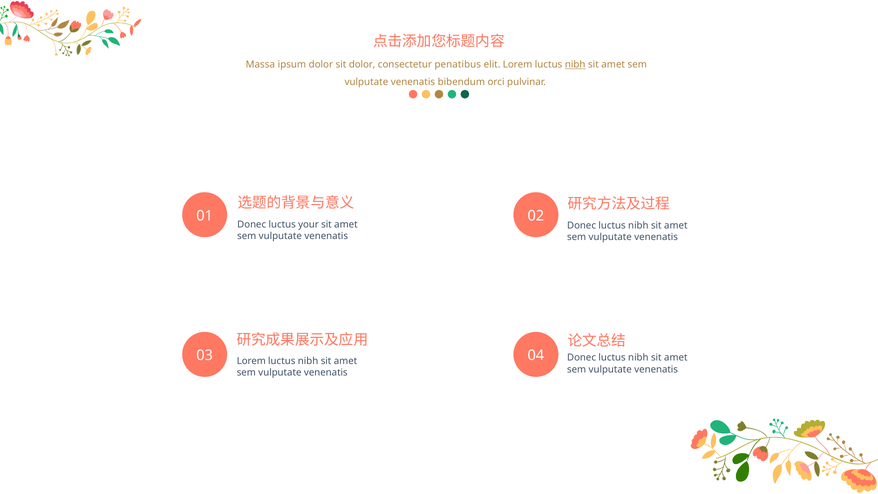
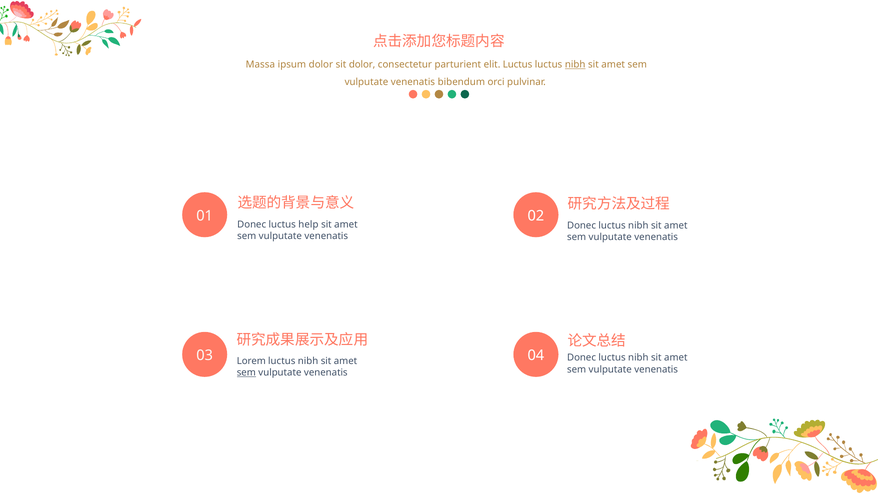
penatibus: penatibus -> parturient (458, 65)
elit Lorem: Lorem -> Luctus (518, 65)
your: your -> help (308, 225)
sem underline: none -> present (246, 372)
